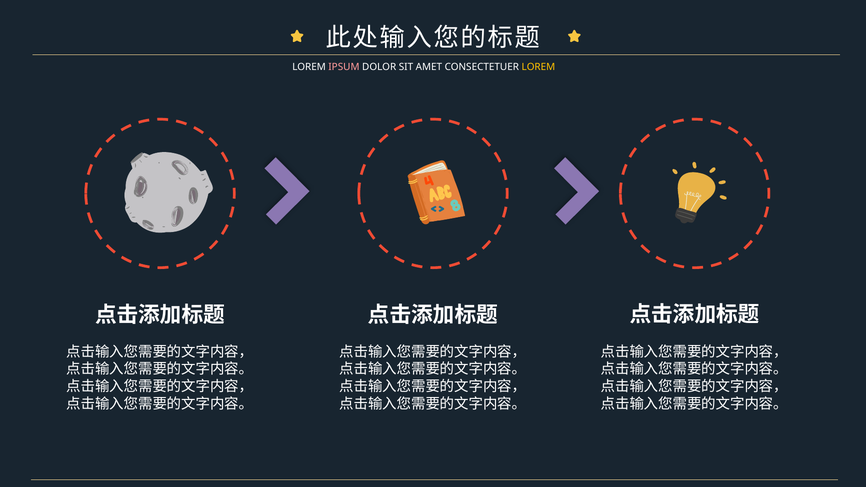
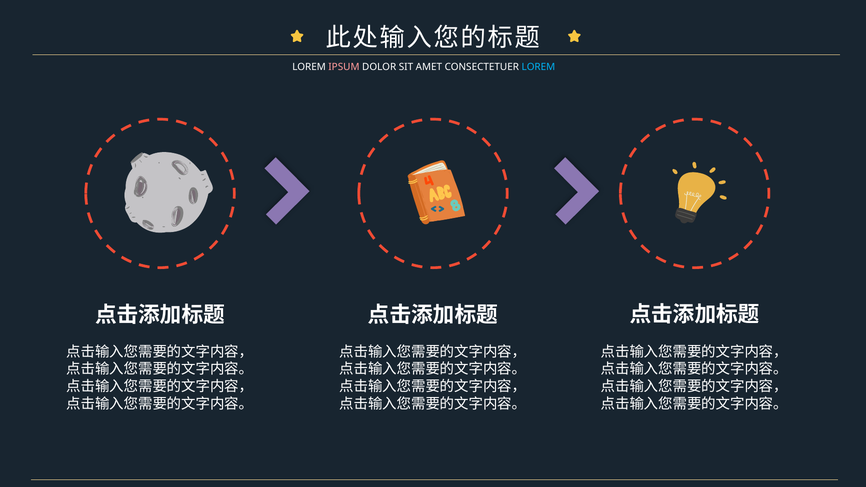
LOREM colour: yellow -> light blue (538, 67)
